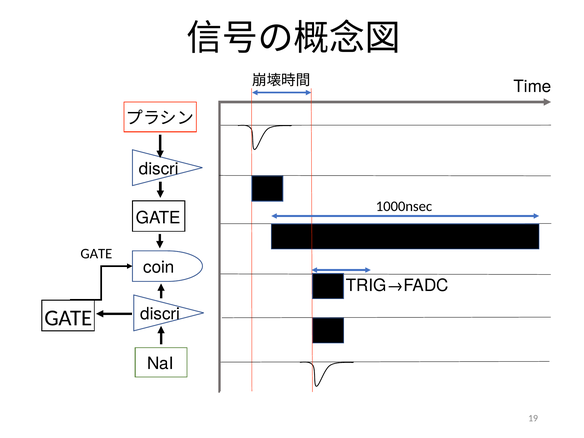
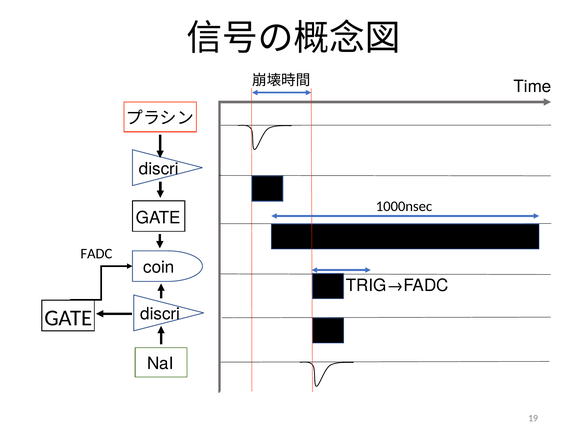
GATE: GATE -> FADC (96, 254)
